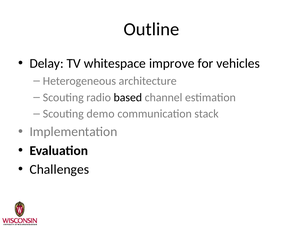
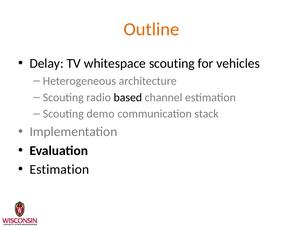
Outline colour: black -> orange (151, 29)
whitespace improve: improve -> scouting (172, 64)
Challenges: Challenges -> Estimation (59, 170)
